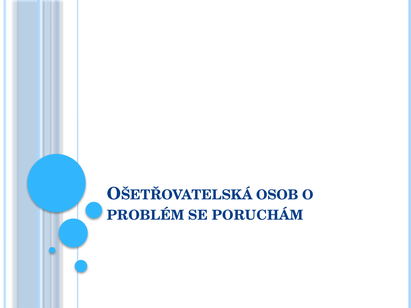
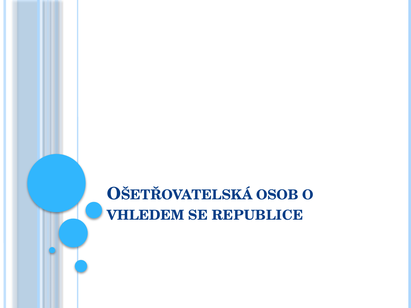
PROBLÉM: PROBLÉM -> VHLEDEM (146, 216)
PORUCHÁM: PORUCHÁM -> REPUBLICE (257, 216)
